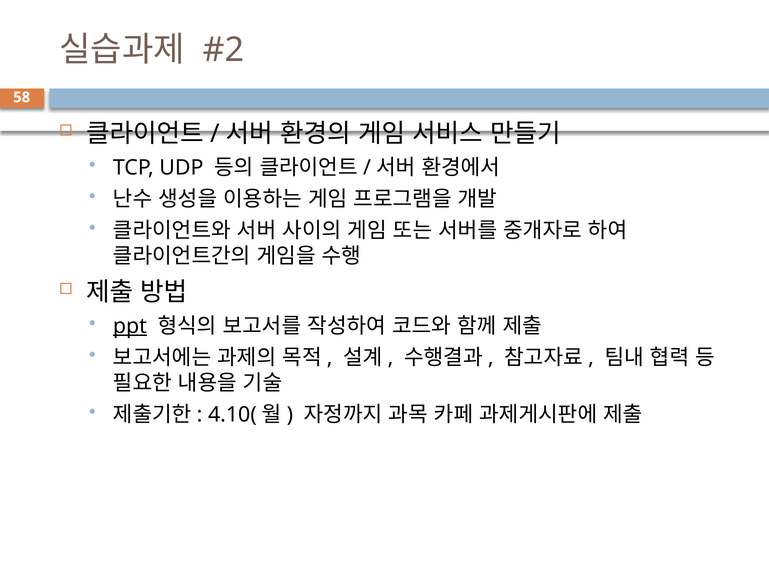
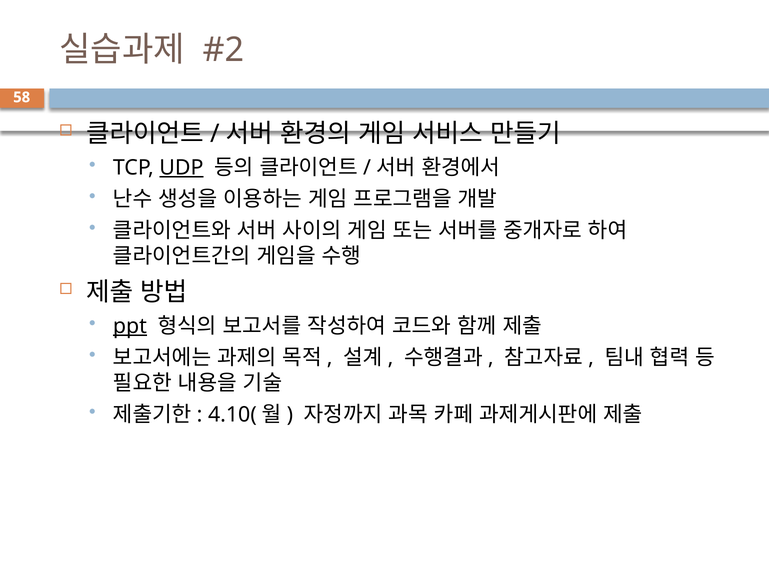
UDP underline: none -> present (181, 167)
